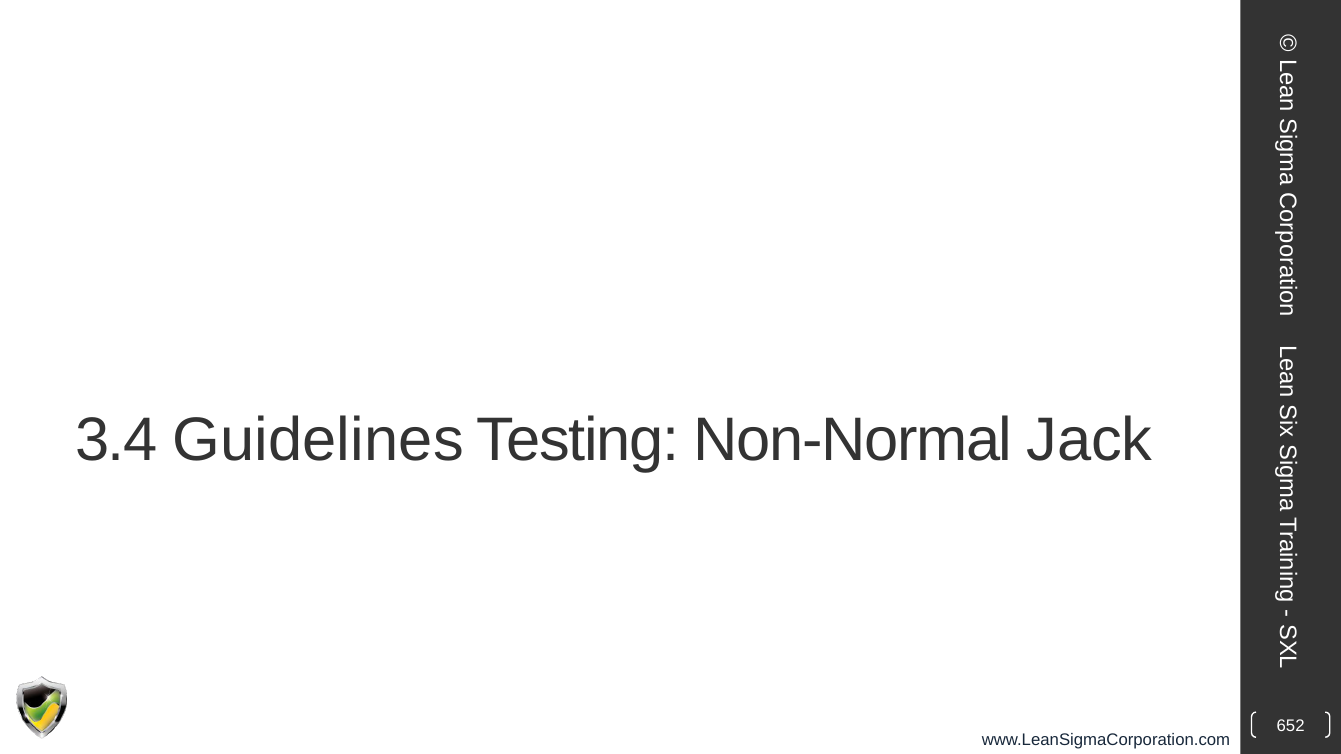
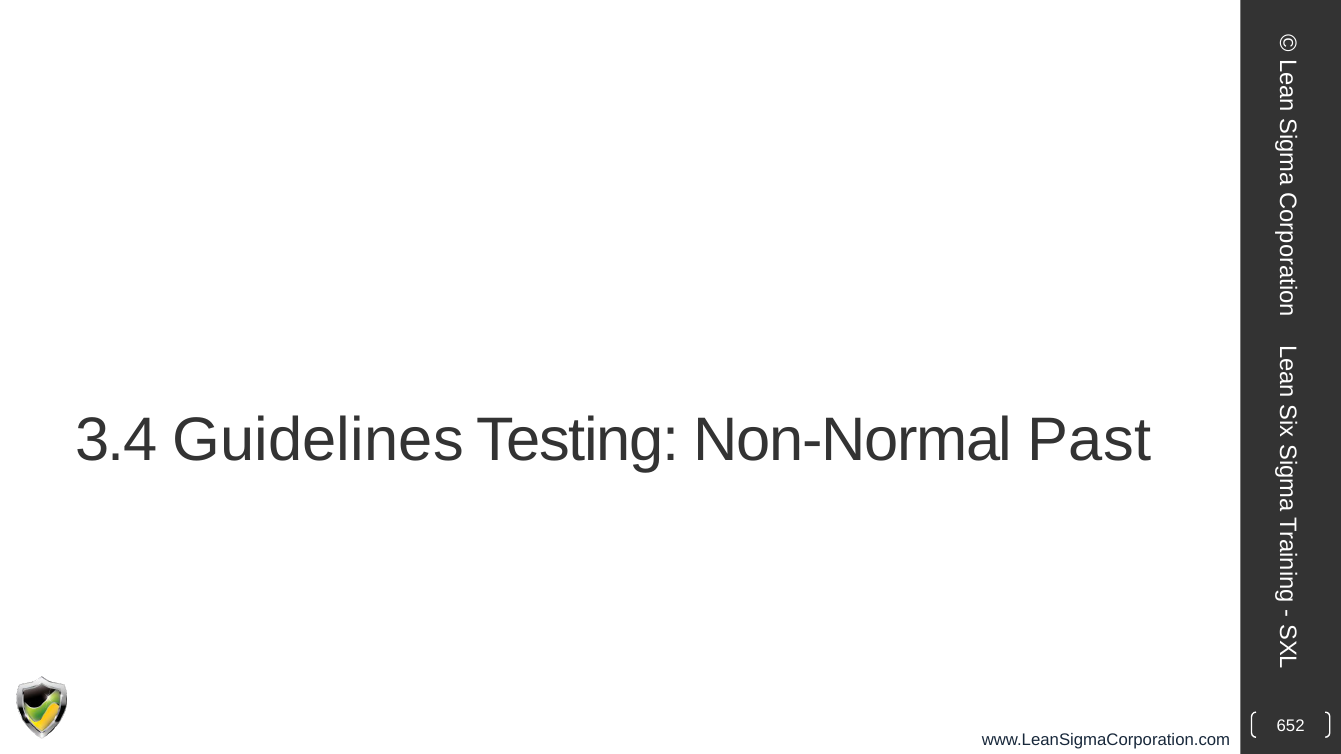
Jack: Jack -> Past (1089, 440)
